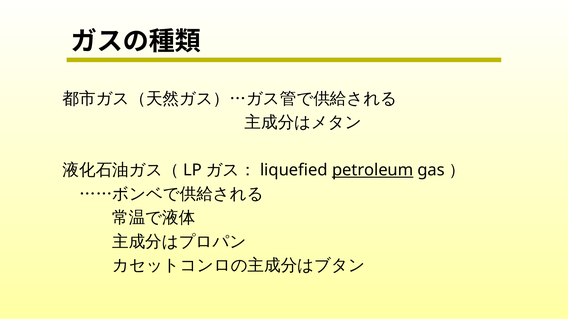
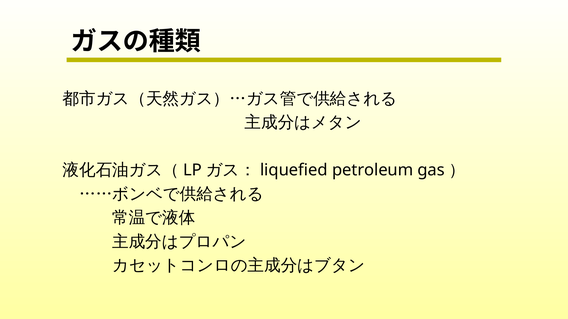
petroleum underline: present -> none (373, 170)
